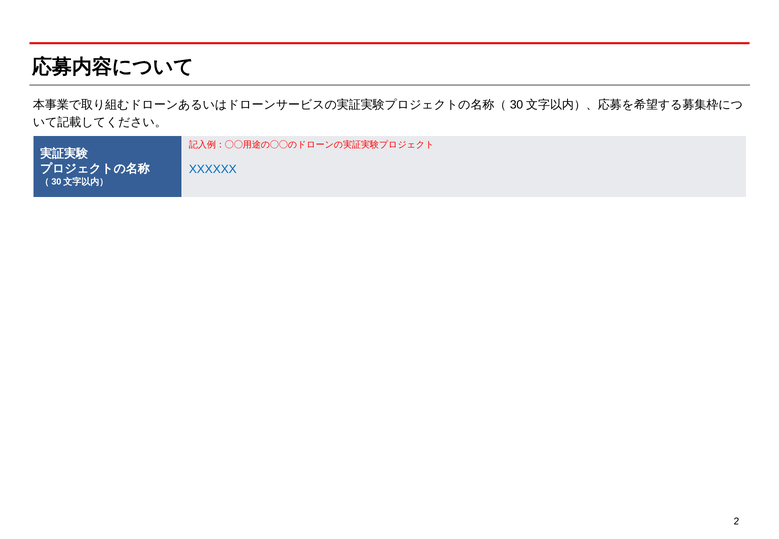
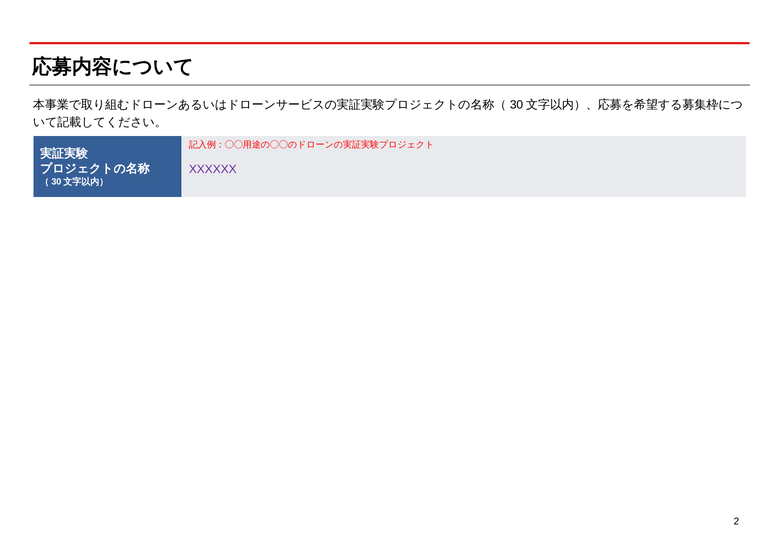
XXXXXX colour: blue -> purple (213, 169)
